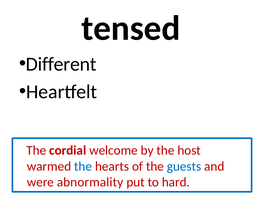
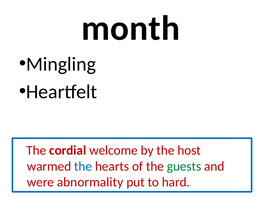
tensed: tensed -> month (131, 28)
Different: Different -> Mingling (61, 64)
guests colour: blue -> green (184, 166)
